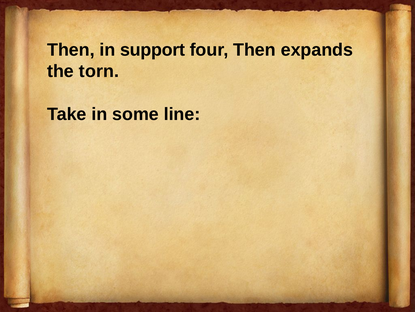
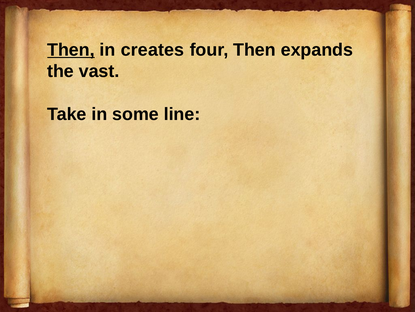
Then underline: none -> present (71, 50)
support: support -> creates (152, 50)
torn: torn -> vast (99, 71)
